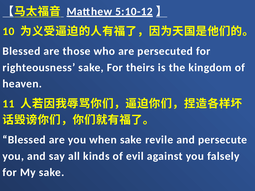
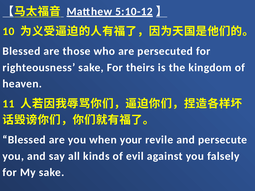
when sake: sake -> your (131, 140)
